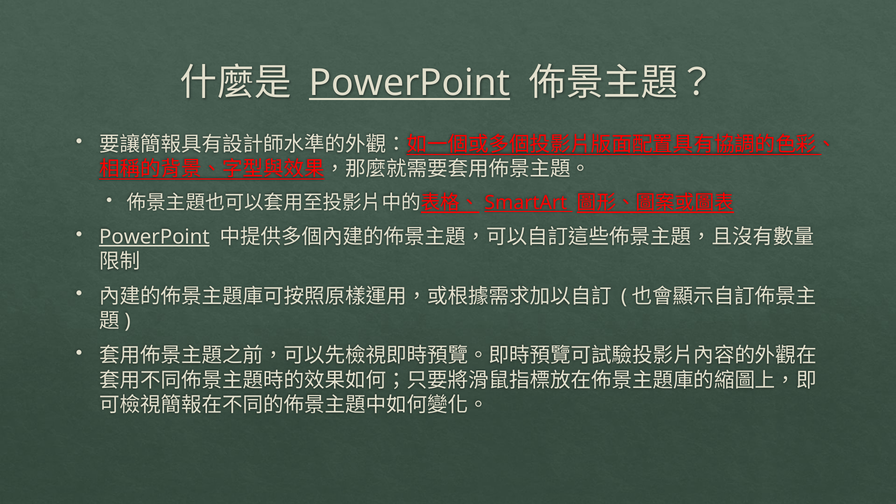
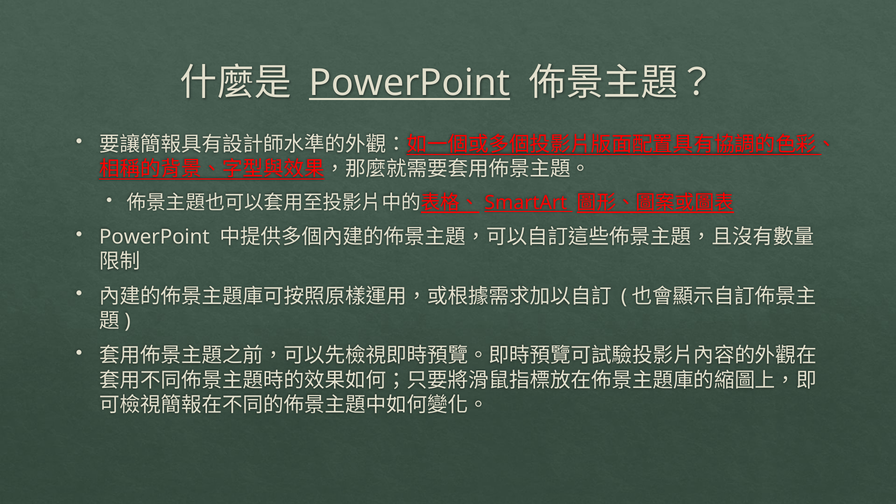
PowerPoint underline: present -> none (154, 237)
